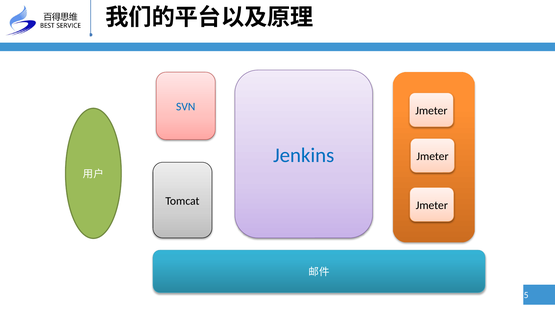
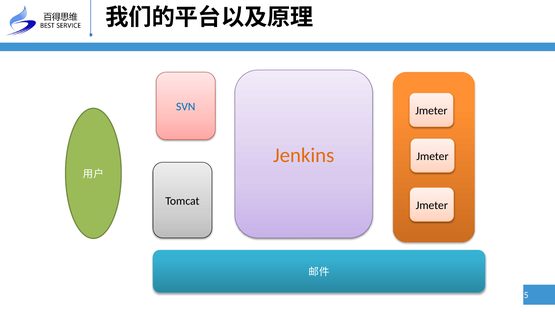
Jenkins colour: blue -> orange (304, 155)
